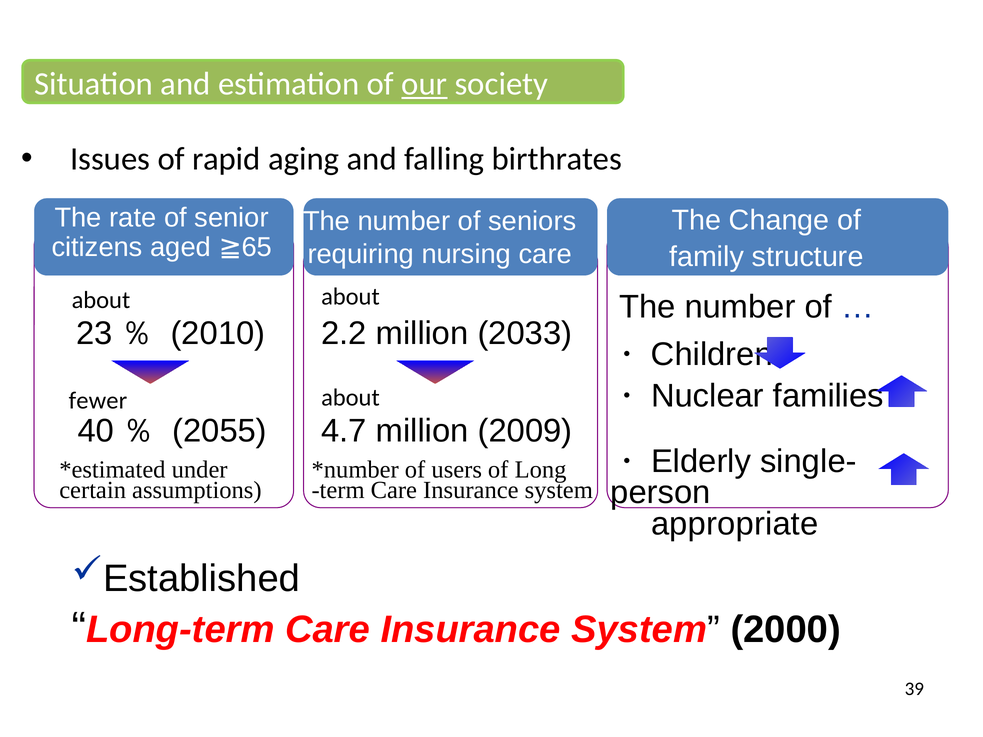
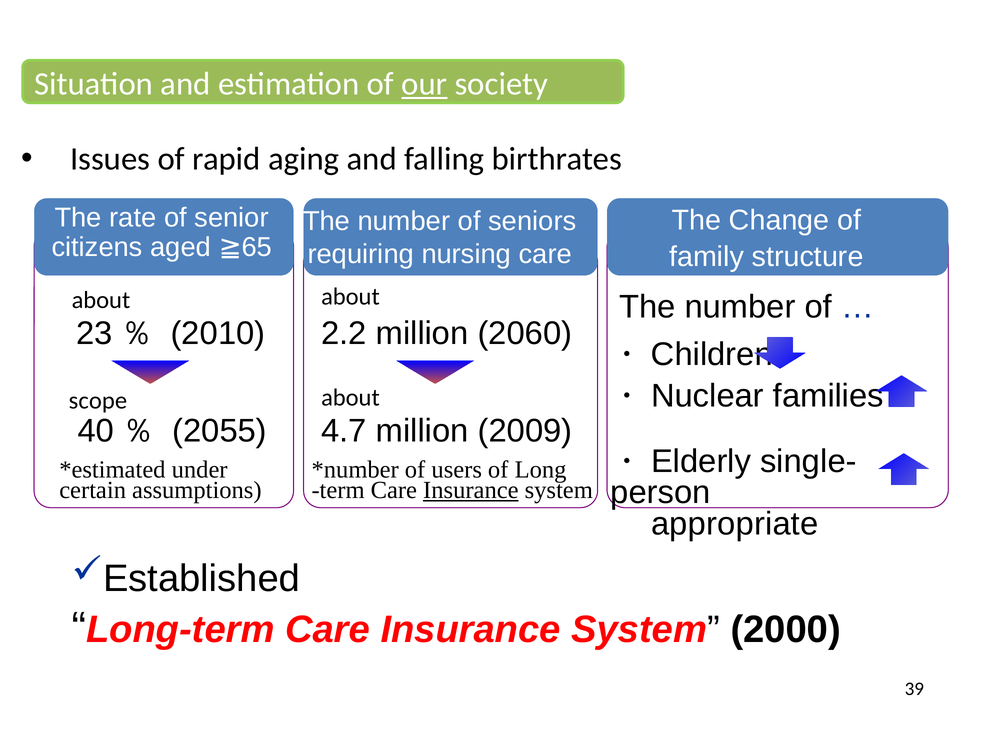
2033: 2033 -> 2060 (525, 333)
fewer: fewer -> scope (98, 401)
Insurance underline: none -> present (471, 491)
